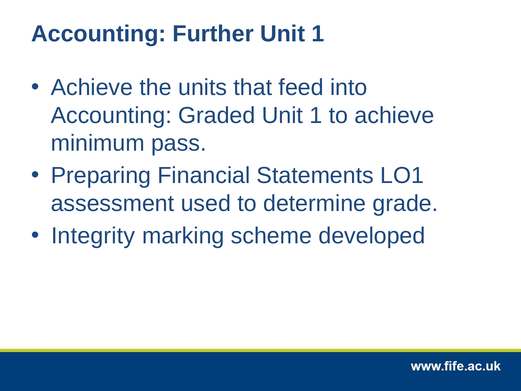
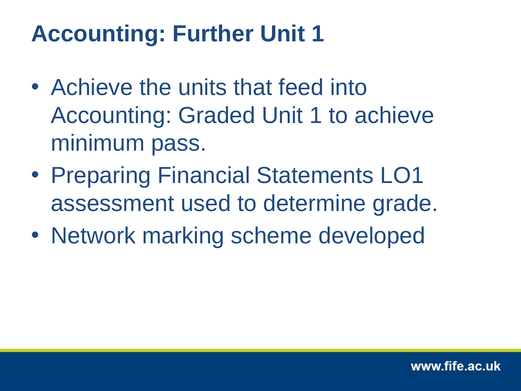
Integrity: Integrity -> Network (93, 236)
